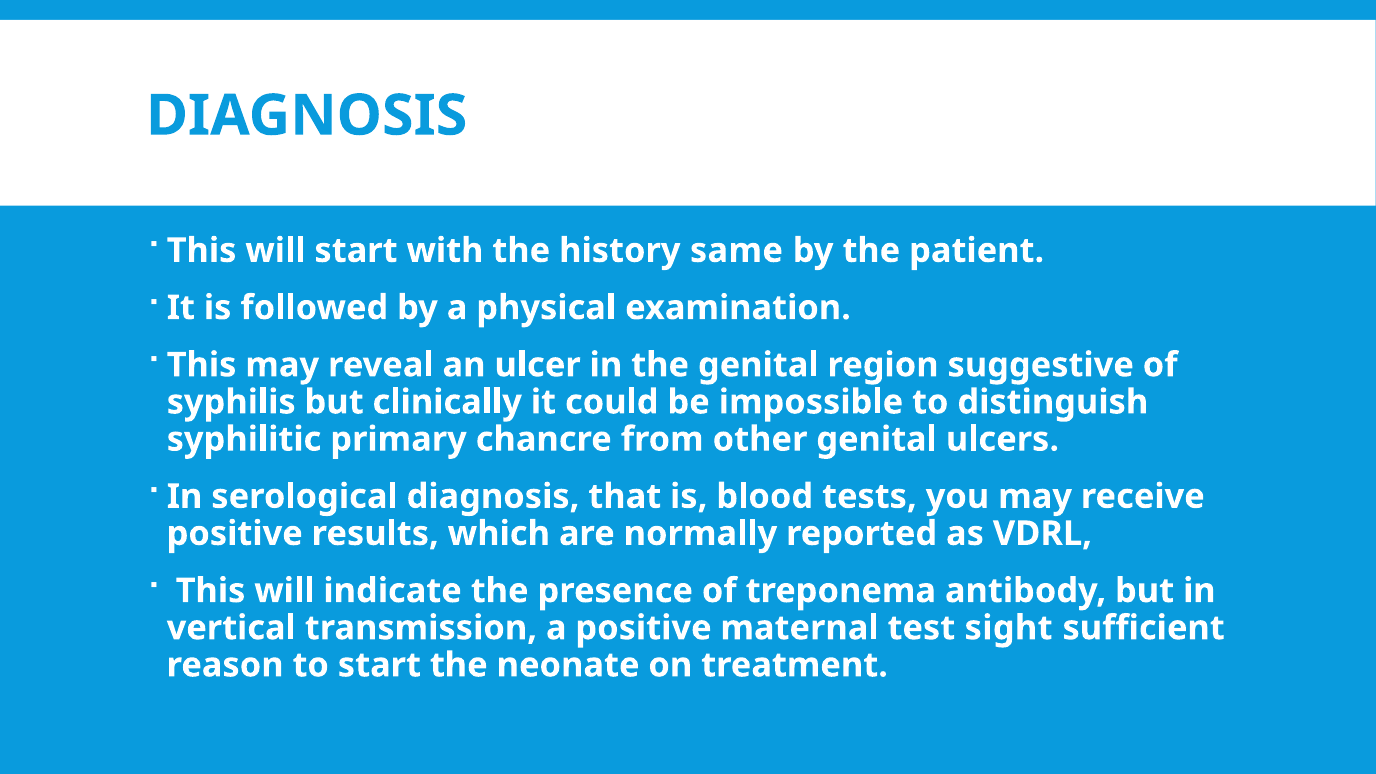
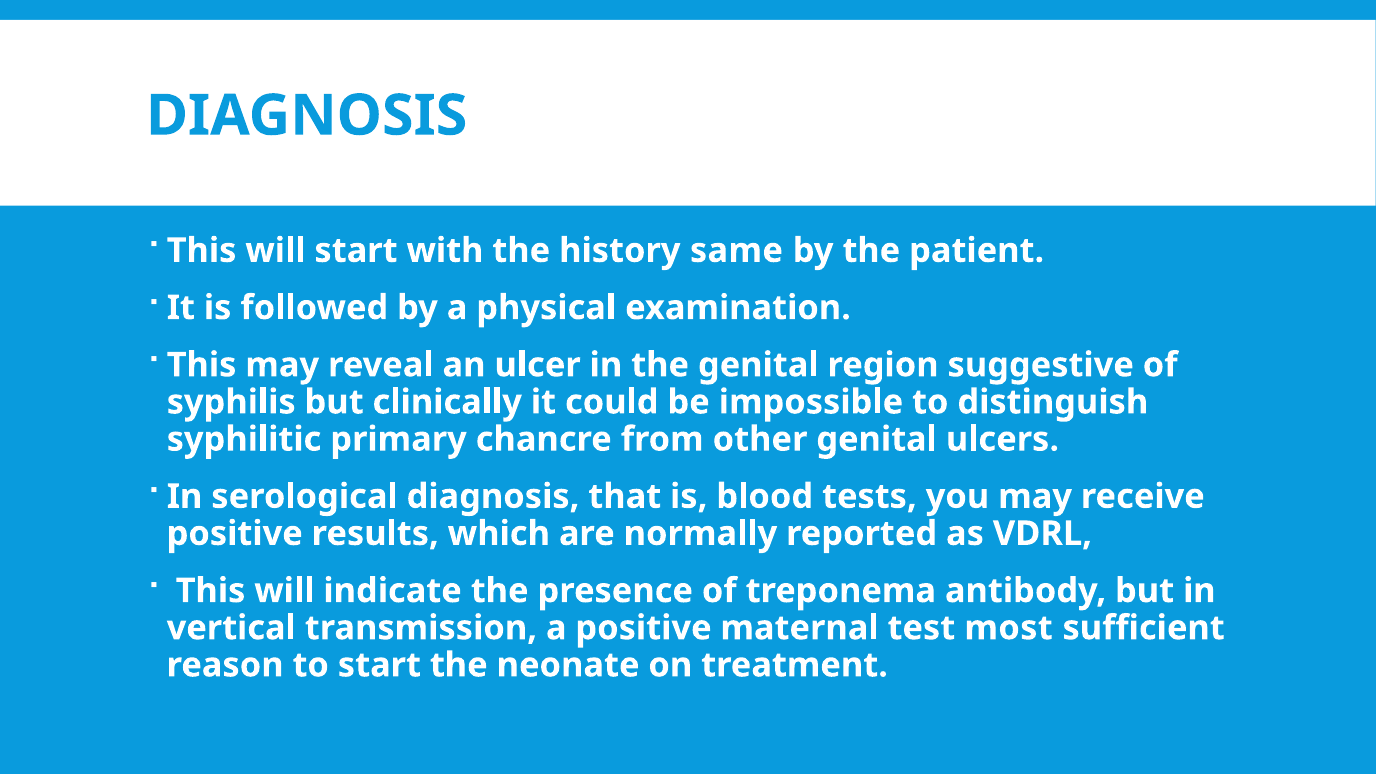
sight: sight -> most (1009, 628)
